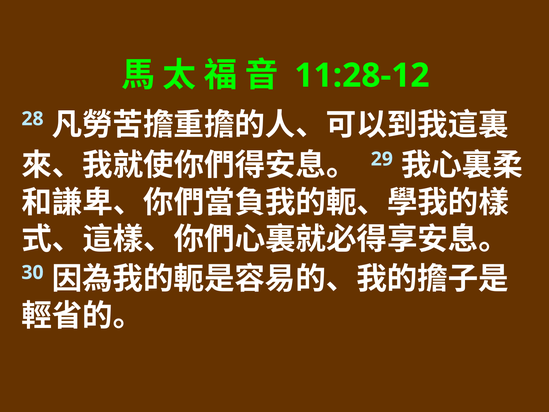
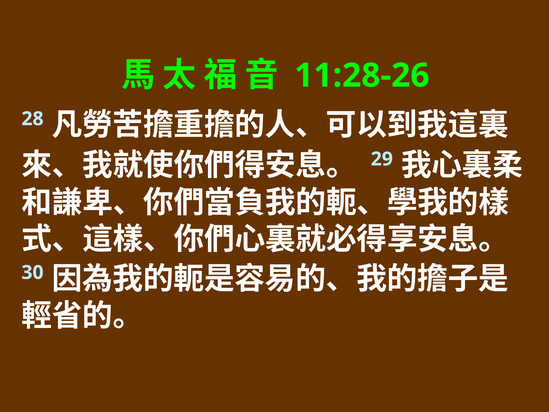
11:28-12: 11:28-12 -> 11:28-26 (362, 75)
